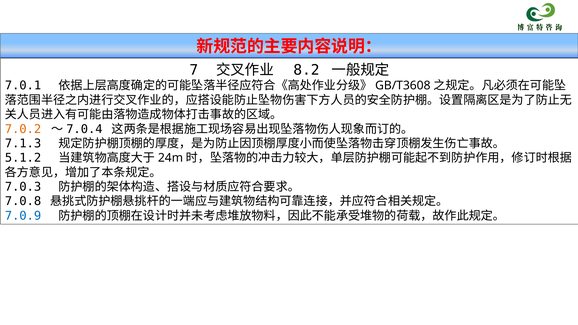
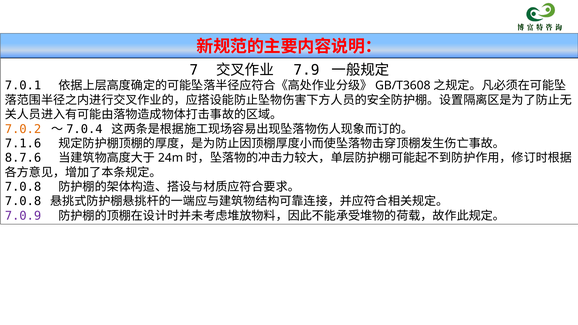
8.2: 8.2 -> 7.9 (306, 70)
7.1.3: 7.1.3 -> 7.1.6 (23, 144)
5.1.2: 5.1.2 -> 8.7.6 (23, 158)
7.0.3: 7.0.3 -> 7.0.8 (23, 187)
7.0.9 colour: blue -> purple (23, 216)
